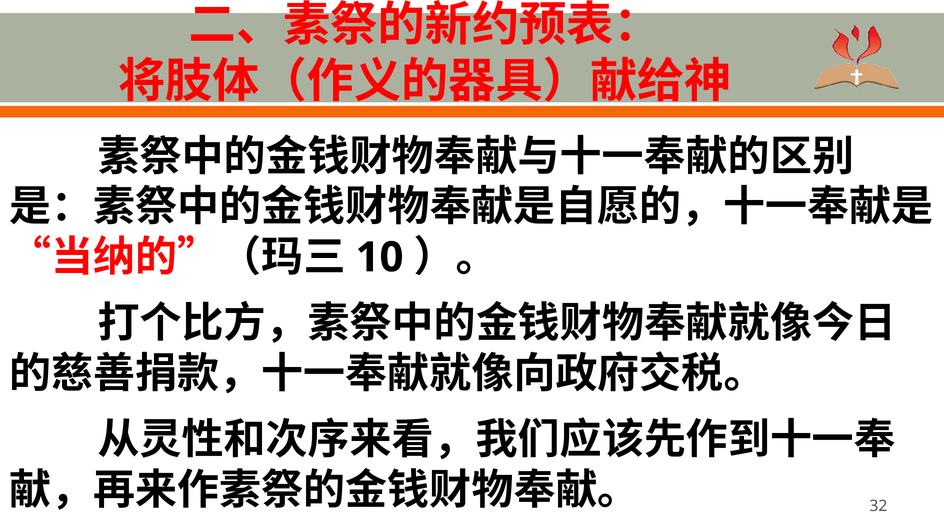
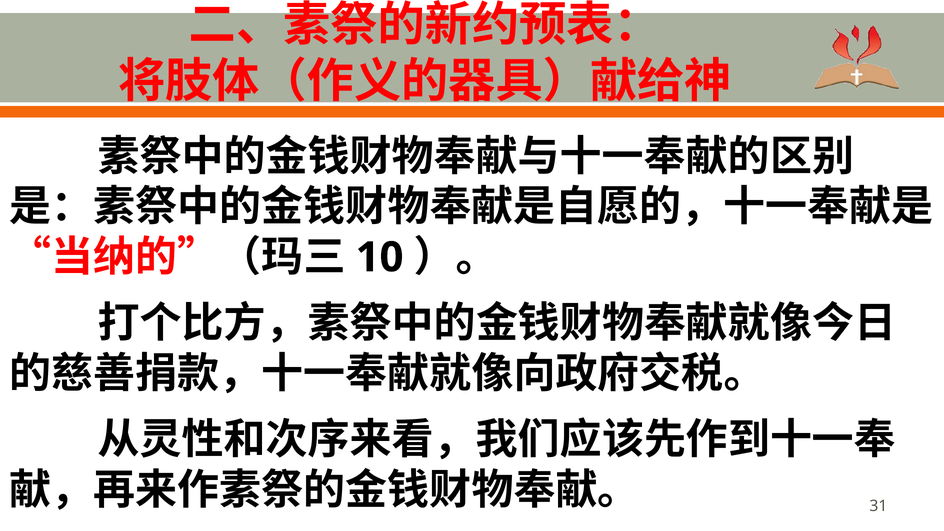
32: 32 -> 31 (878, 506)
